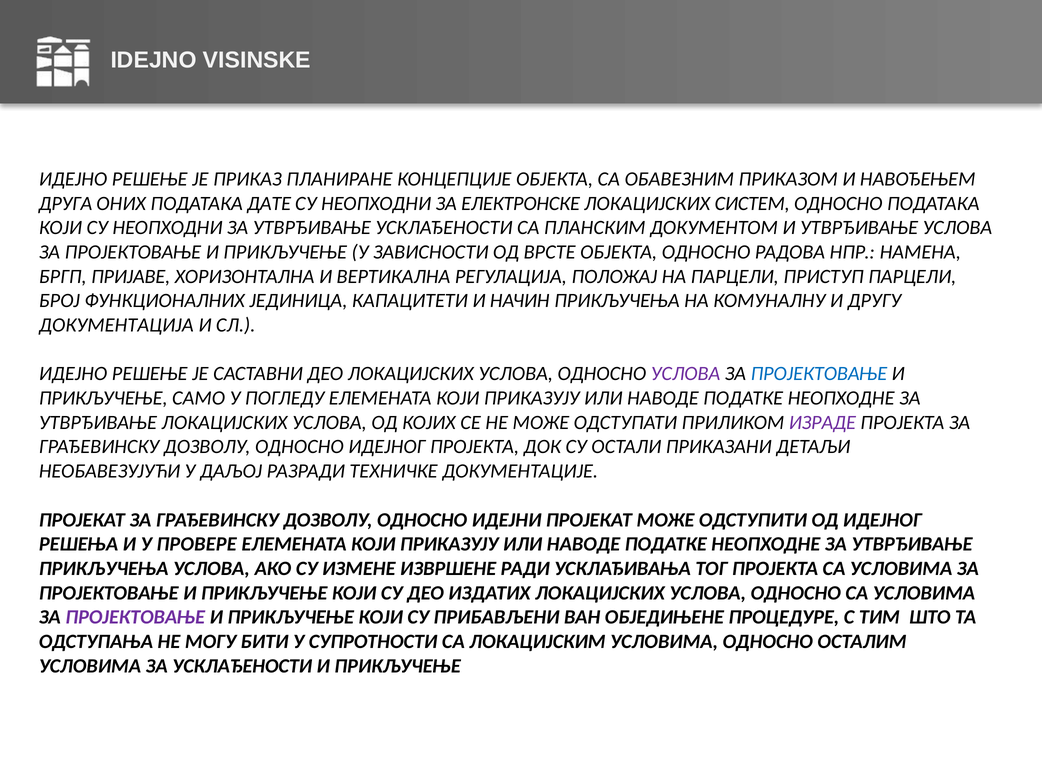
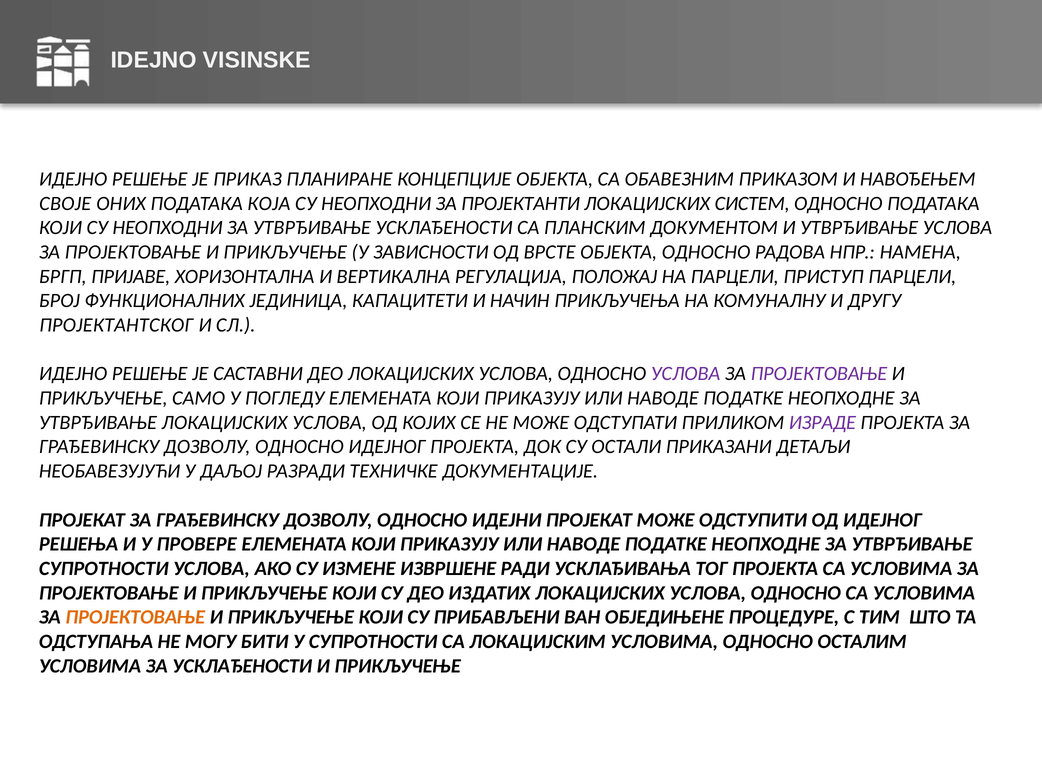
ДРУГА: ДРУГА -> СВОЈЕ (65, 203)
ДАТЕ: ДАТЕ -> КОЈА (269, 203)
ЕЛЕКТРОНСКE: ЕЛЕКТРОНСКE -> ПРОЈЕКТАНТИ (521, 203)
ДОКУМЕНТАЦИЈА: ДОКУМЕНТАЦИЈА -> ПРОЈЕКТАНТСКОГ (116, 325)
ПРОЈЕКТОВАЊЕ colour: blue -> purple (819, 374)
ПРИКЉУЧЕЊА: ПРИКЉУЧЕЊА -> СУПРОТНОСТИ (104, 568)
ПРОЈЕКТОВАЊЕ colour: purple -> orange (135, 617)
